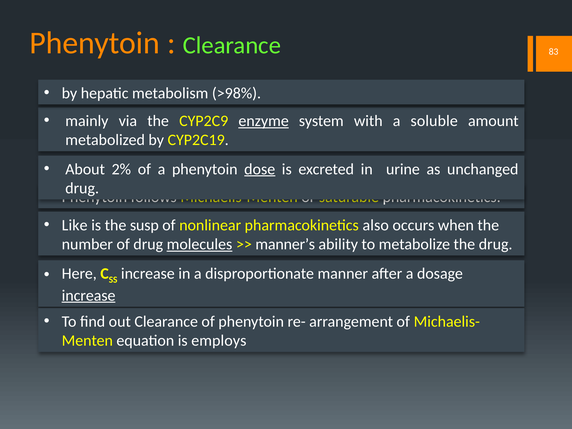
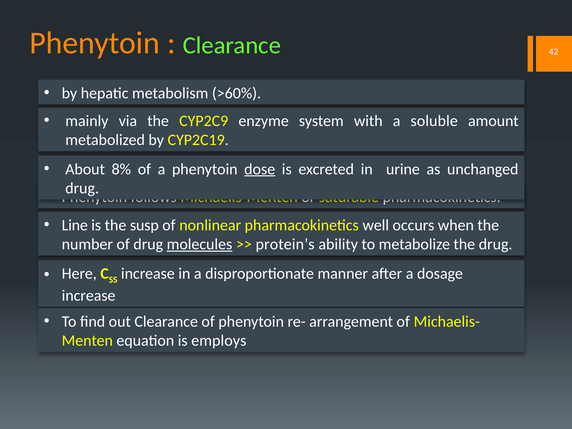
83: 83 -> 42 (554, 52)
>98%: >98% -> >60% (237, 93)
enzyme underline: present -> none (264, 121)
2%: 2% -> 8% (121, 169)
Like: Like -> Line (75, 225)
also: also -> well (376, 225)
manner’s: manner’s -> protein’s (285, 244)
increase underline: present -> none (89, 295)
